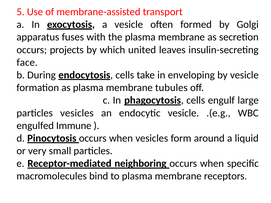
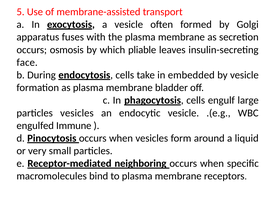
projects: projects -> osmosis (67, 50)
united: united -> pliable (142, 50)
enveloping: enveloping -> embedded (191, 75)
tubules: tubules -> bladder (171, 88)
